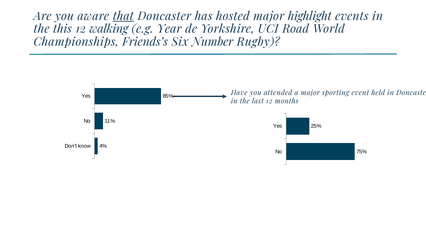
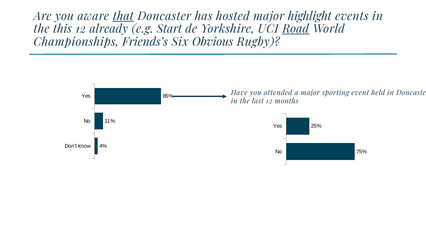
walking: walking -> already (109, 29)
Year: Year -> Start (169, 29)
Road underline: none -> present (296, 29)
Number: Number -> Obvious (213, 42)
